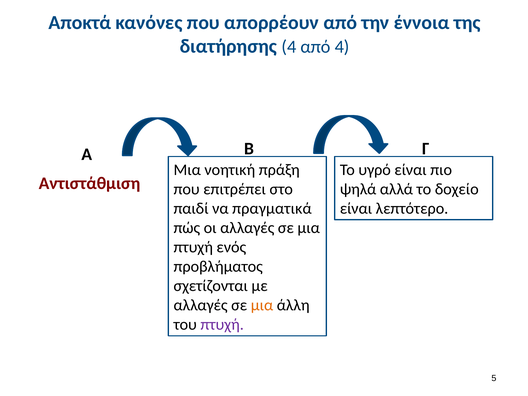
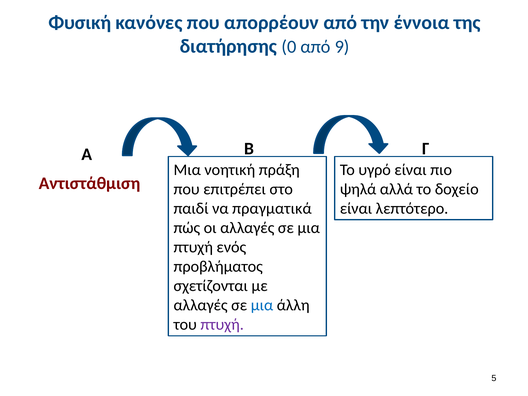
Αποκτά: Αποκτά -> Φυσική (80, 23)
διατήρησης 4: 4 -> 0 (289, 47)
από 4: 4 -> 9 (342, 47)
μια colour: orange -> blue (262, 305)
